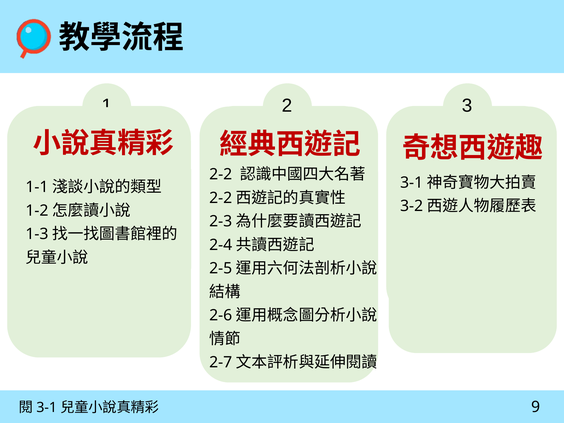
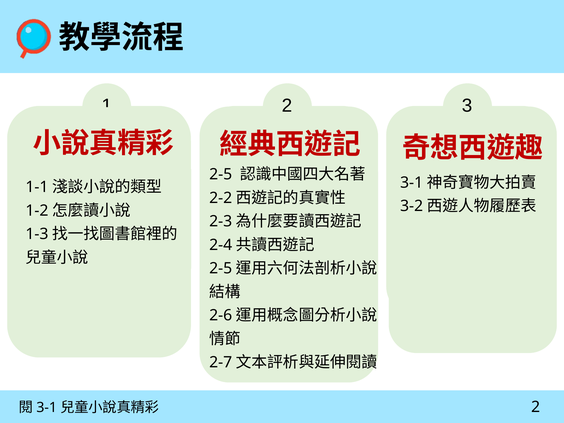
2-2: 2-2 -> 2-5 (221, 174)
9: 9 -> 2 (536, 407)
